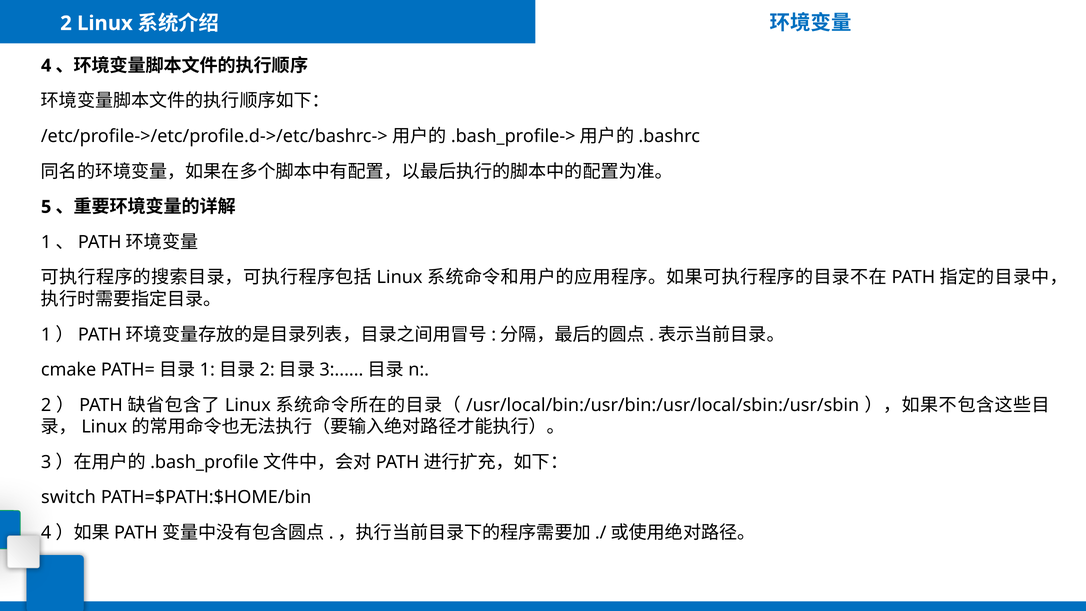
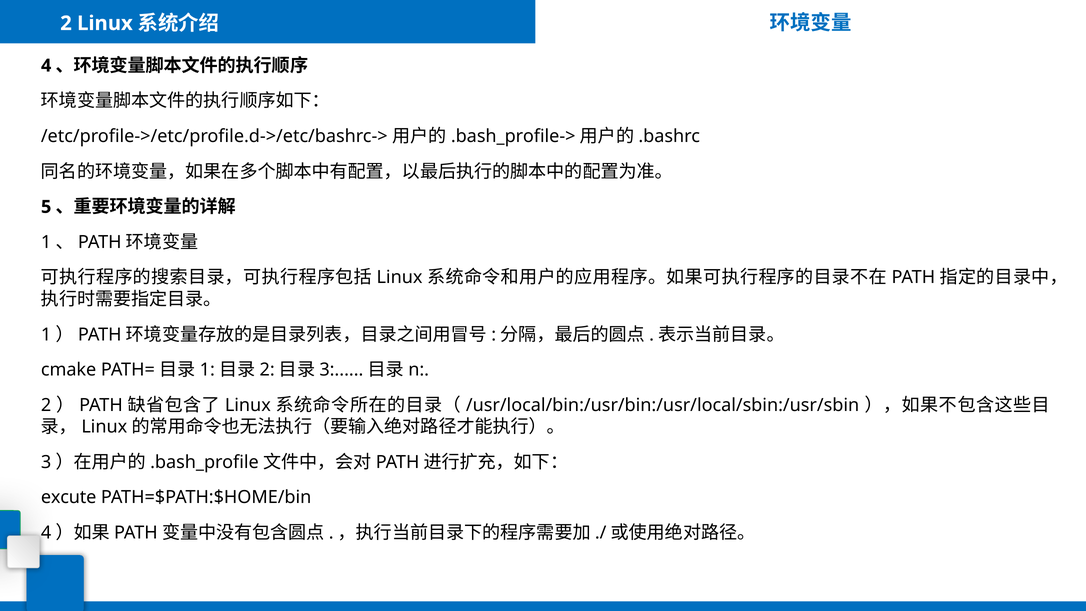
switch: switch -> excute (69, 497)
